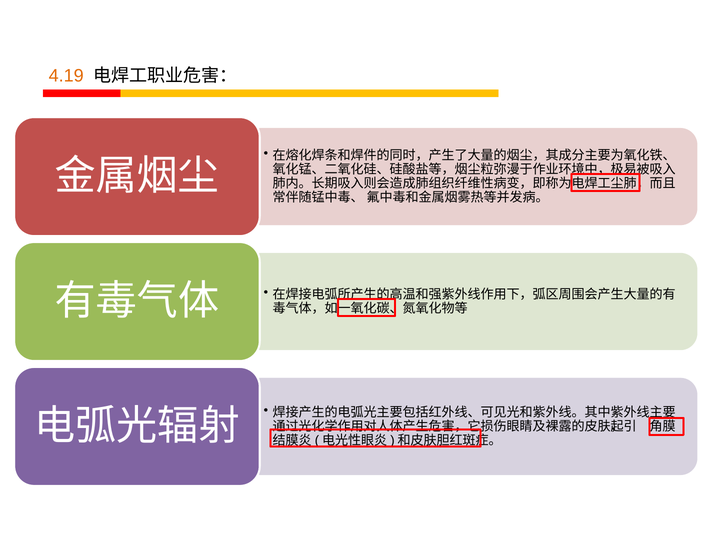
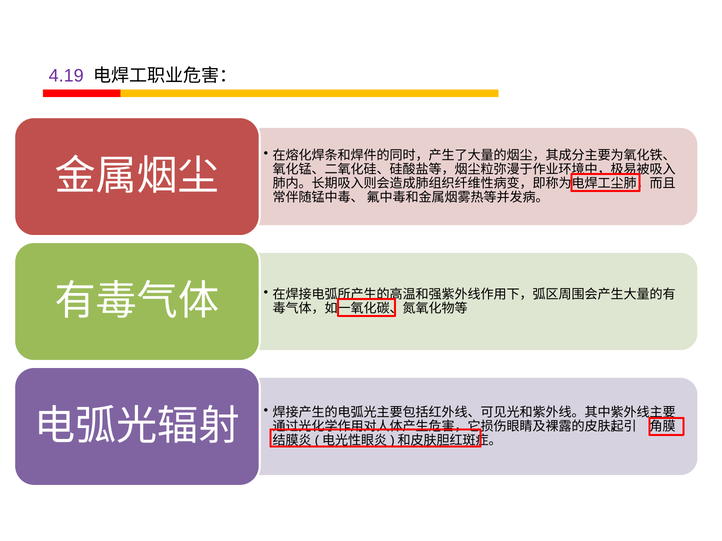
4.19 colour: orange -> purple (66, 76)
